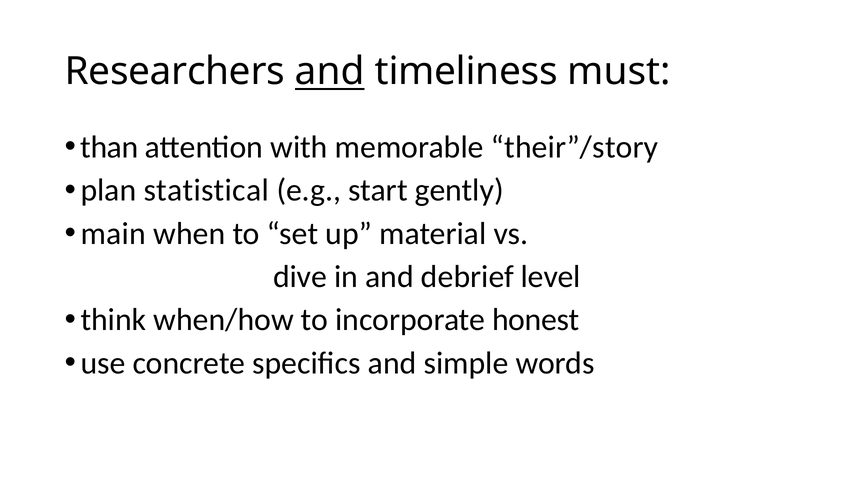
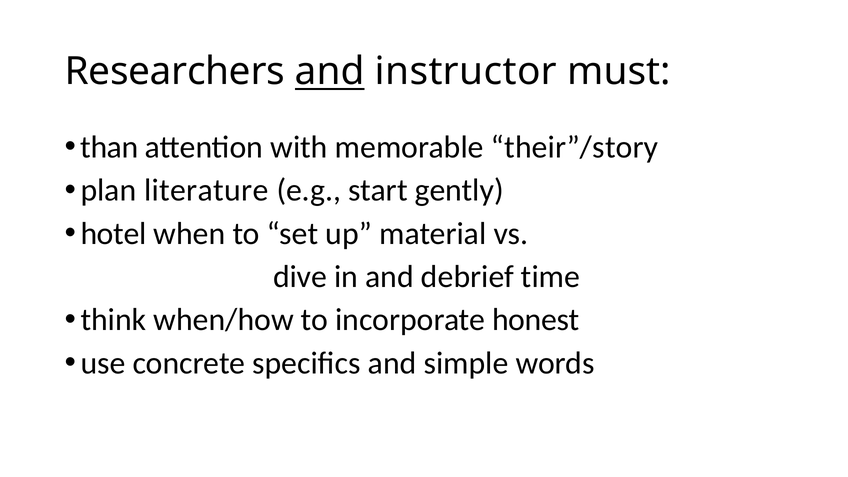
timeliness: timeliness -> instructor (466, 71)
statistical: statistical -> literature (206, 190)
main: main -> hotel (114, 234)
level: level -> time (551, 277)
